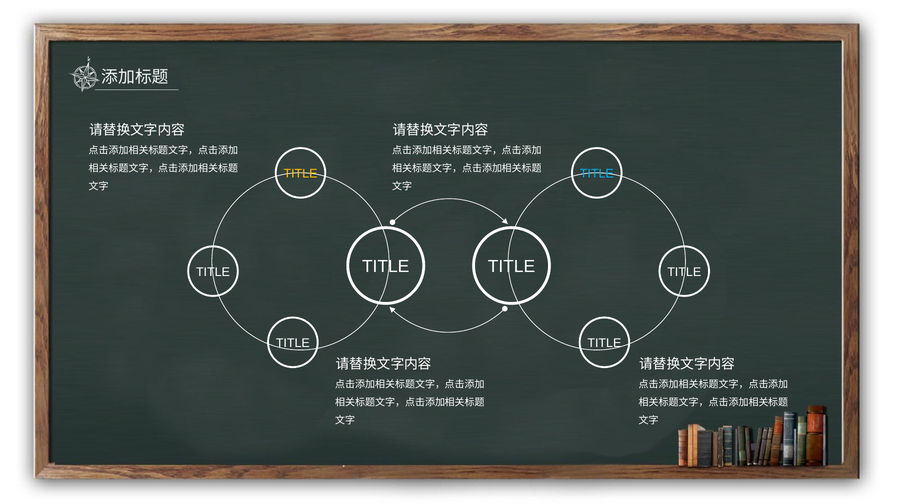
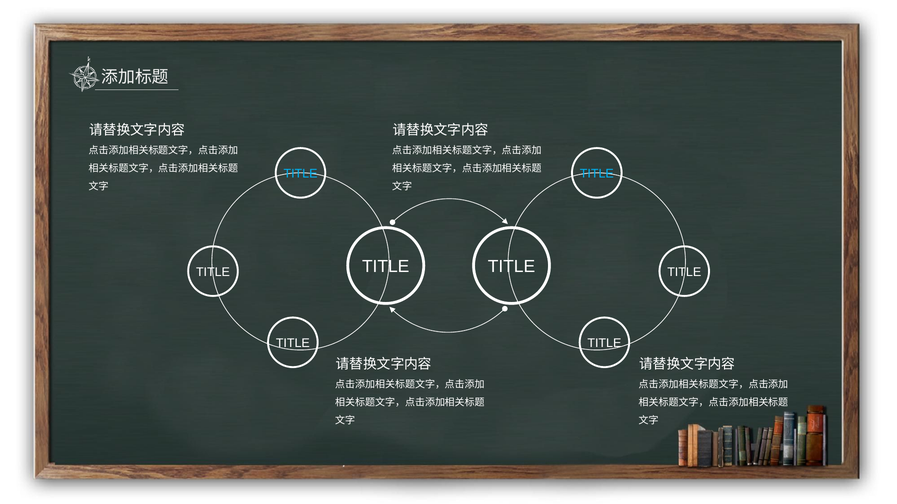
TITLE colour: yellow -> light blue (301, 174)
